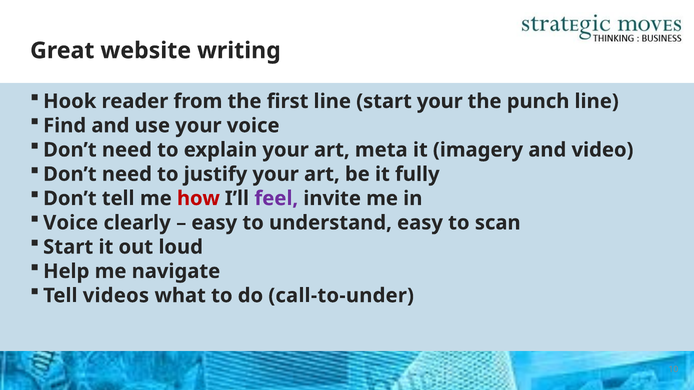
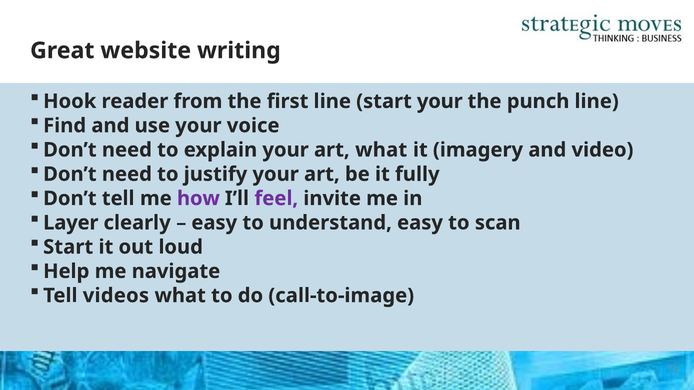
art meta: meta -> what (381, 150)
how colour: red -> purple (198, 199)
Voice: Voice -> Layer (71, 223)
call-to-under: call-to-under -> call-to-image (341, 296)
